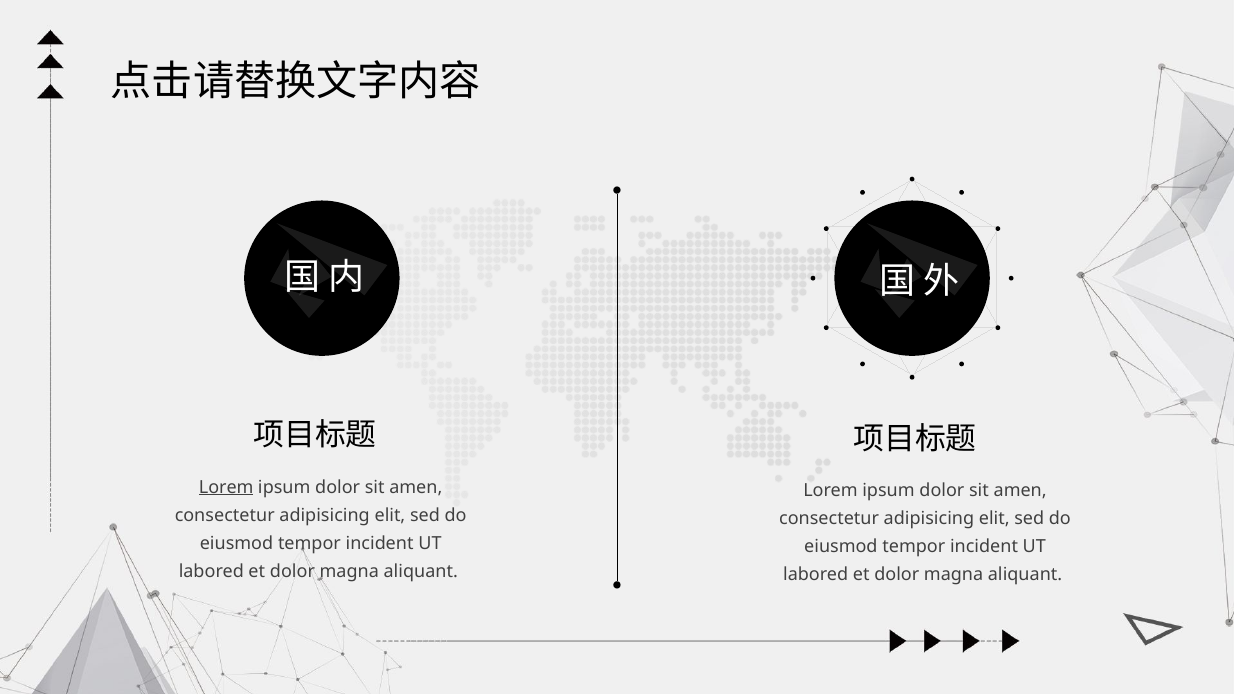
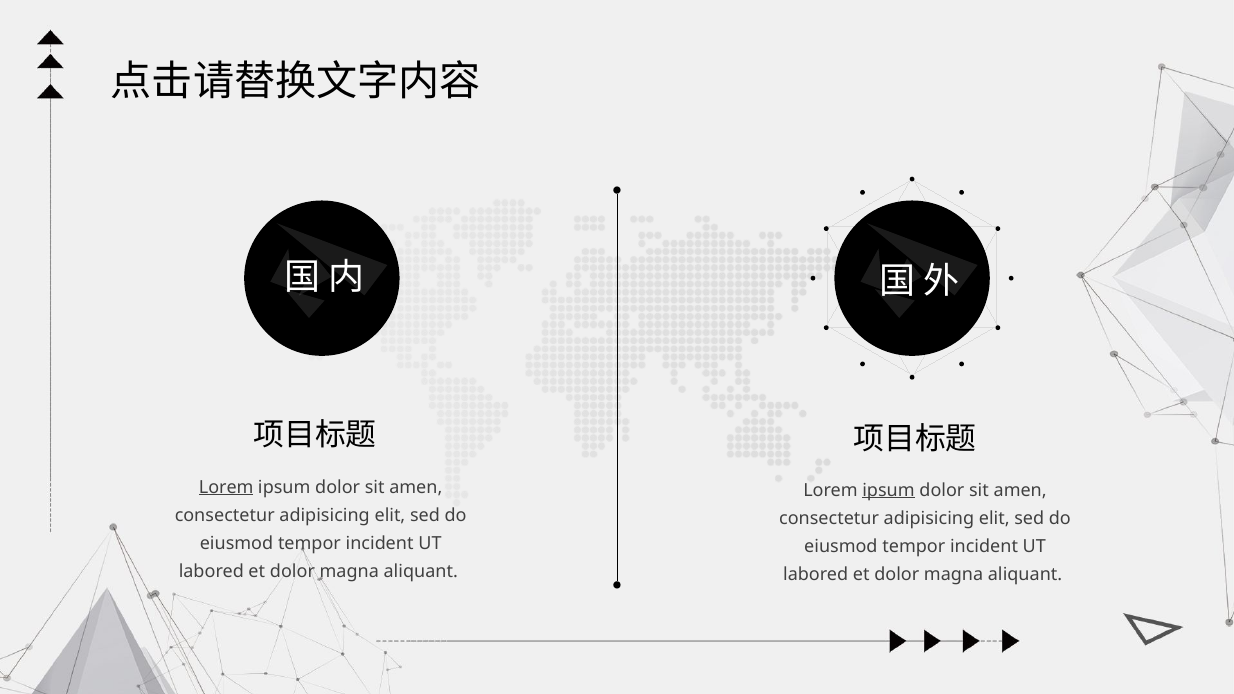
ipsum underline: none -> present (889, 490)
